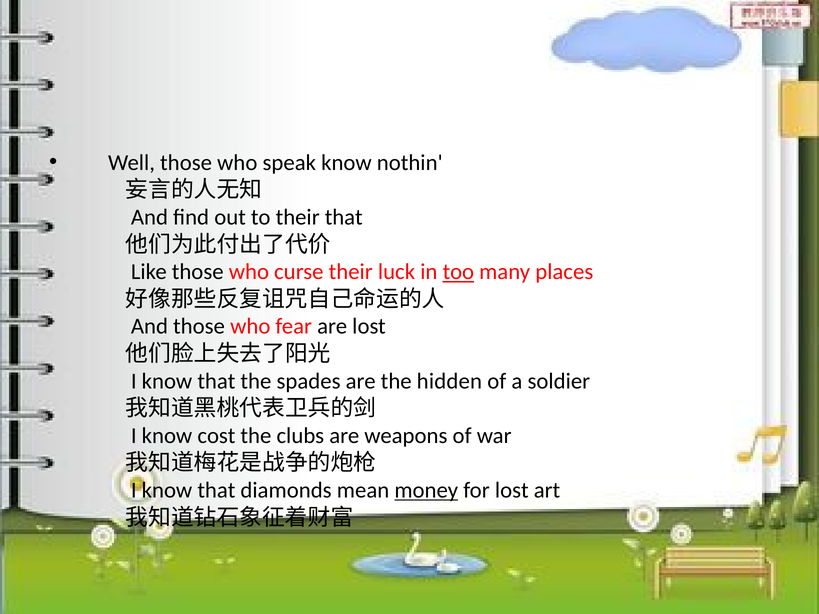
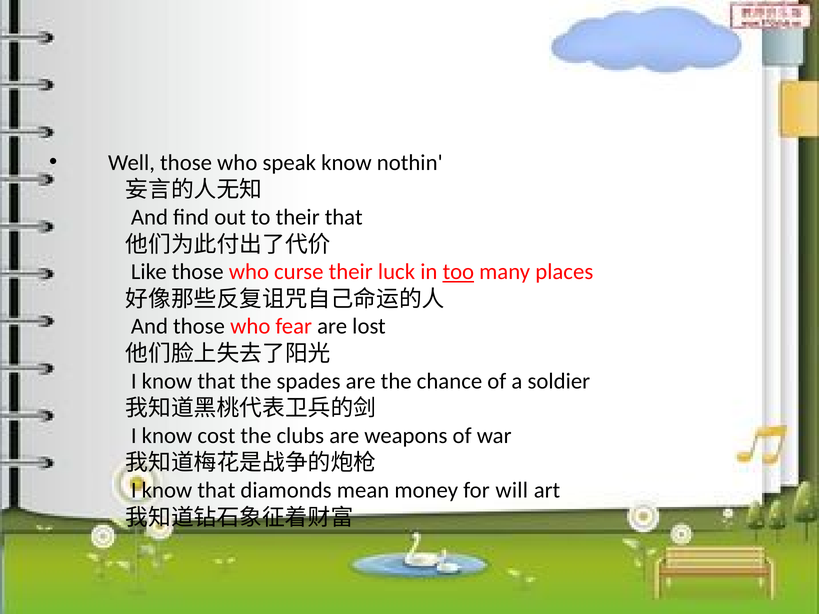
hidden: hidden -> chance (449, 381)
money underline: present -> none (426, 490)
for lost: lost -> will (512, 490)
